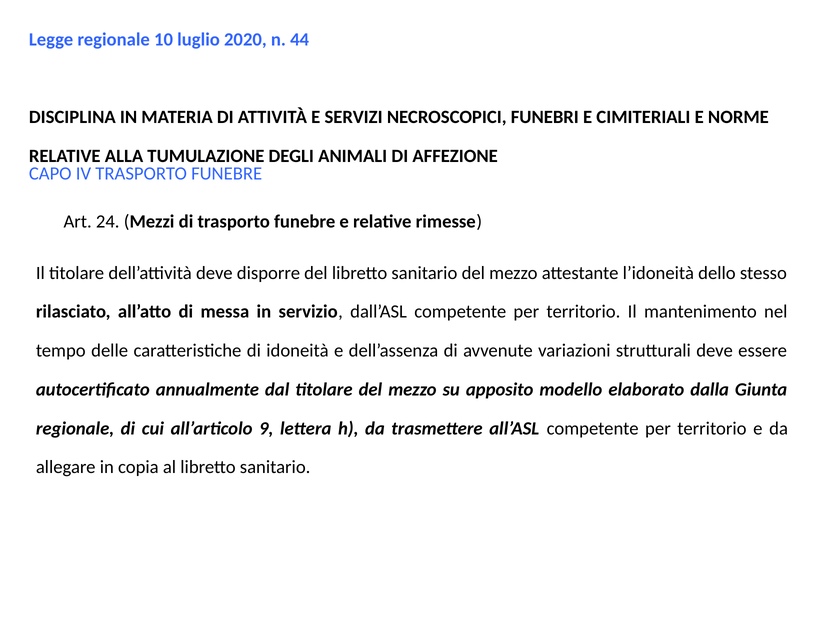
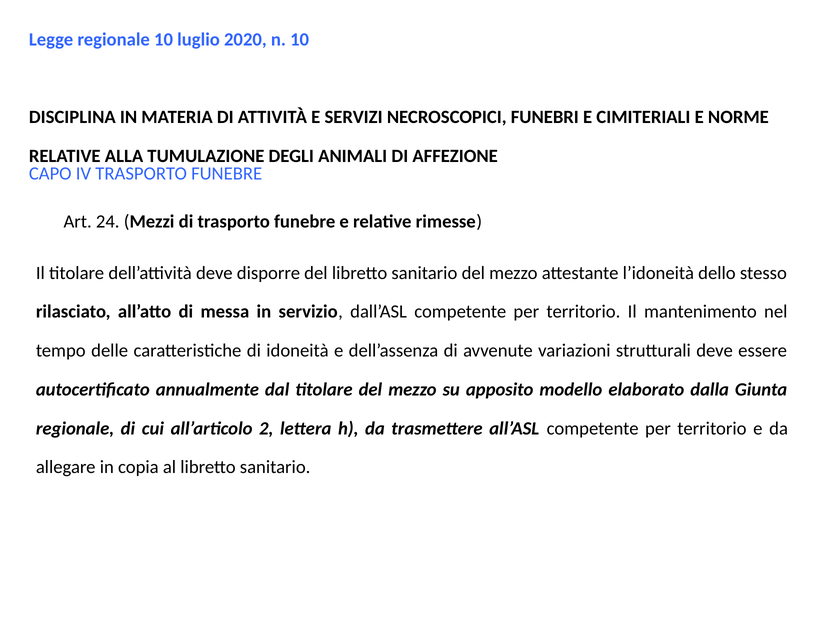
n 44: 44 -> 10 (300, 39)
9: 9 -> 2 (266, 428)
